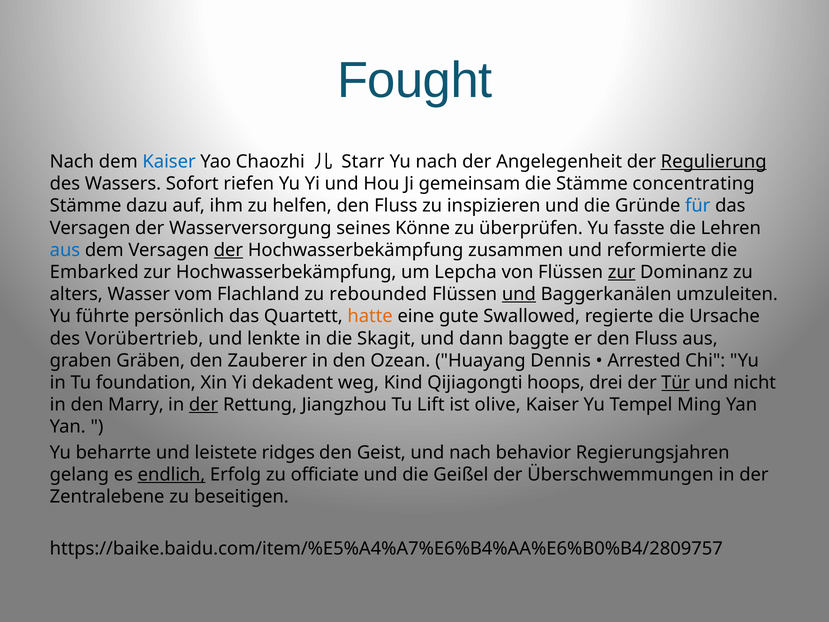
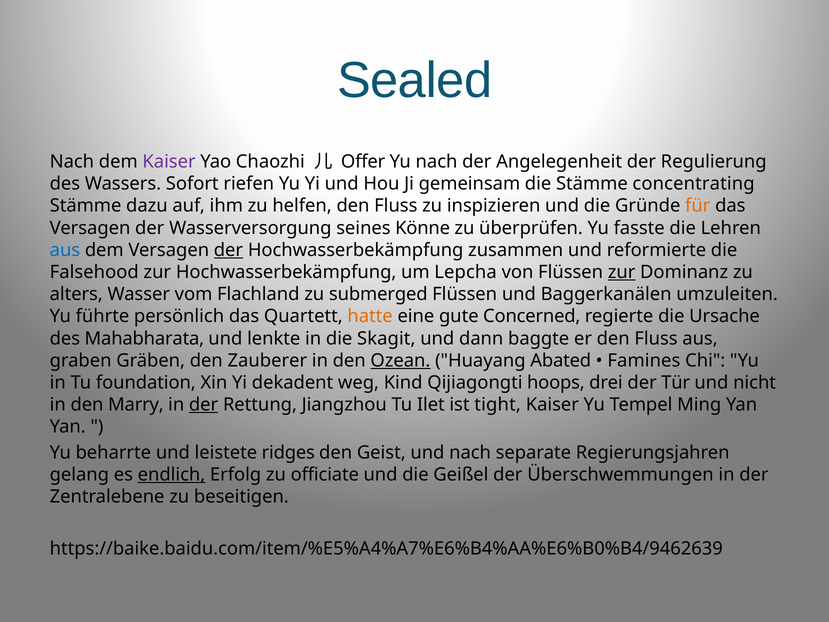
Fought: Fought -> Sealed (415, 80)
Kaiser colour: blue -> purple (169, 162)
Starr: Starr -> Offer (363, 162)
Regulierung underline: present -> none (714, 162)
für colour: blue -> orange (698, 206)
Embarked: Embarked -> Falsehood (94, 272)
rebounded: rebounded -> submerged (378, 294)
und underline: present -> none (519, 294)
Swallowed: Swallowed -> Concerned (532, 316)
Vorübertrieb: Vorübertrieb -> Mahabharata (144, 338)
Ozean underline: none -> present (400, 360)
Dennis: Dennis -> Abated (561, 360)
Arrested: Arrested -> Famines (644, 360)
Tür underline: present -> none (676, 383)
Lift: Lift -> Ilet (431, 405)
olive: olive -> tight (498, 405)
behavior: behavior -> separate (533, 452)
https://baike.baidu.com/item/%E5%A4%A7%E6%B4%AA%E6%B0%B4/2809757: https://baike.baidu.com/item/%E5%A4%A7%E6%B4%AA%E6%B0%B4/2809757 -> https://baike.baidu.com/item/%E5%A4%A7%E6%B4%AA%E6%B0%B4/9462639 (386, 548)
